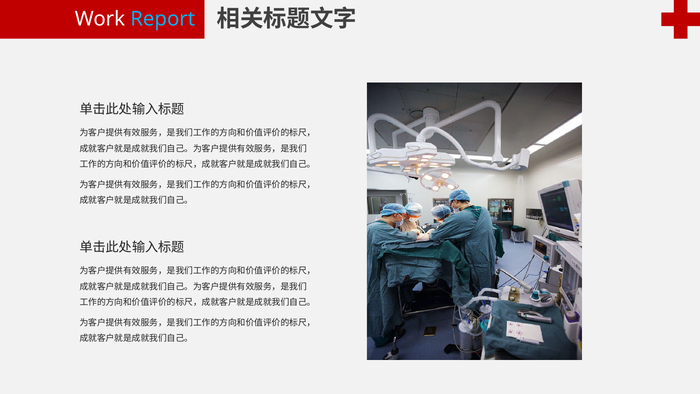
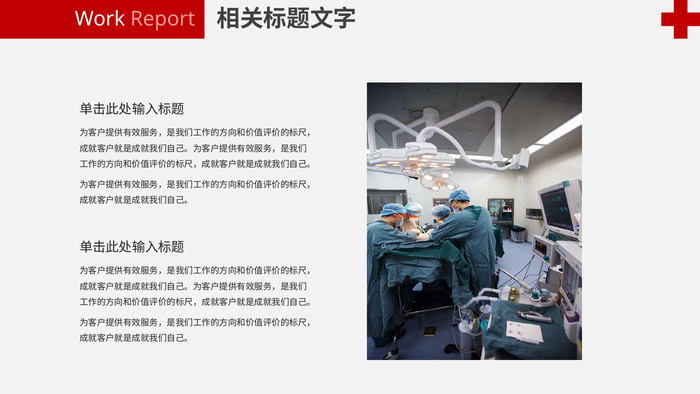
Report colour: light blue -> pink (163, 19)
